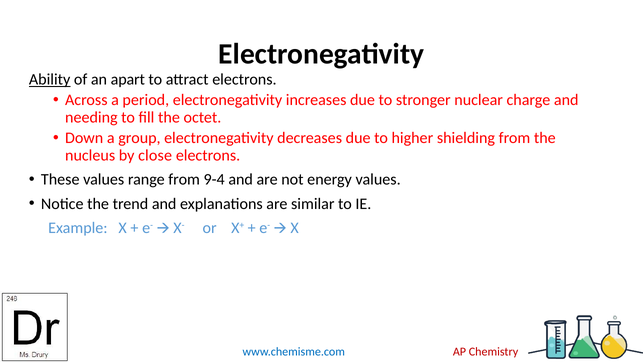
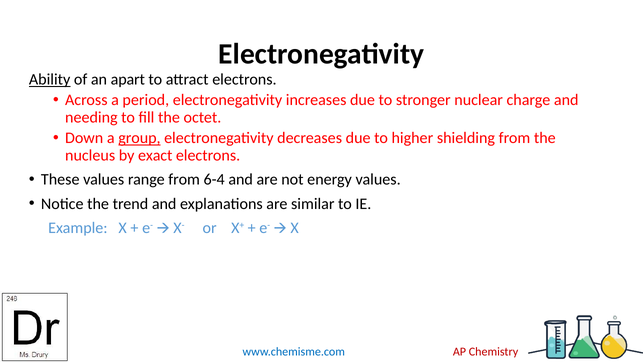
group underline: none -> present (139, 138)
close: close -> exact (155, 155)
9-4: 9-4 -> 6-4 (214, 179)
